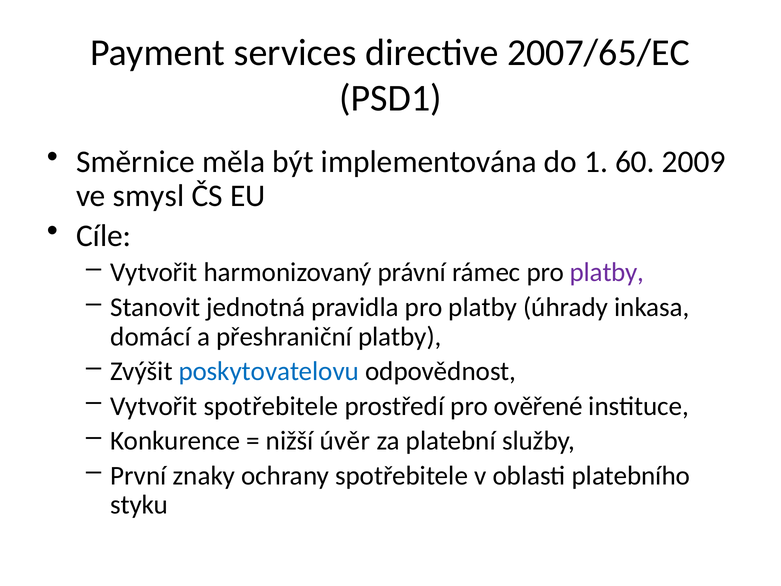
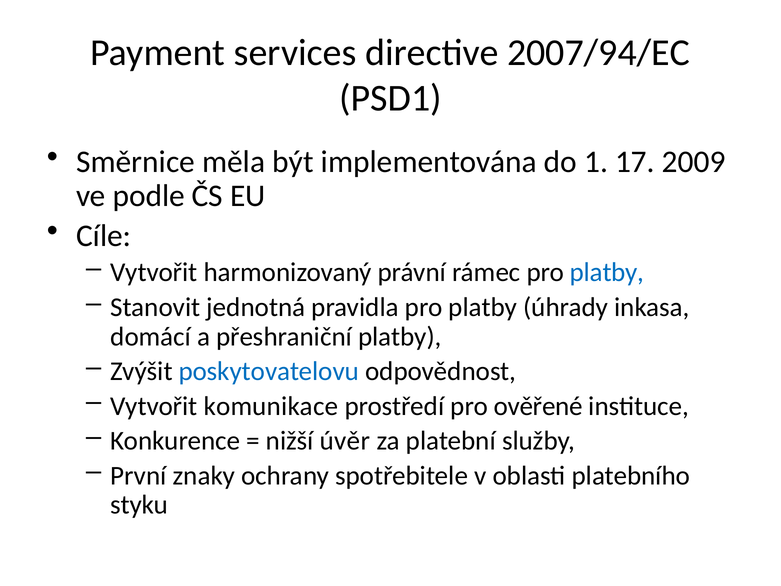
2007/65/EC: 2007/65/EC -> 2007/94/EC (599, 53)
60: 60 -> 17 (635, 162)
smysl: smysl -> podle (149, 196)
platby colour: purple -> blue (607, 272)
Vytvořit spotřebitele: spotřebitele -> komunikace (271, 406)
